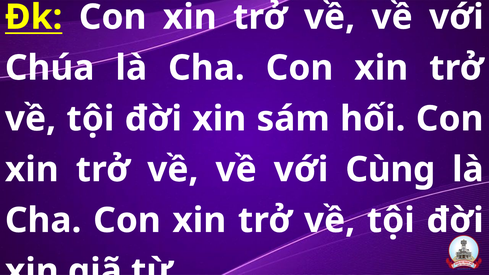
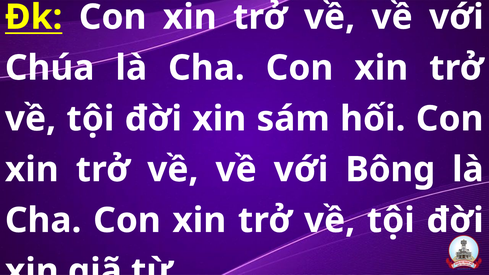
Cùng: Cùng -> Bông (390, 170)
